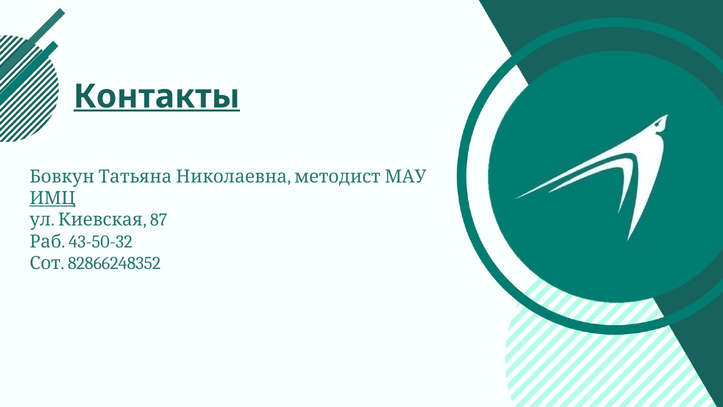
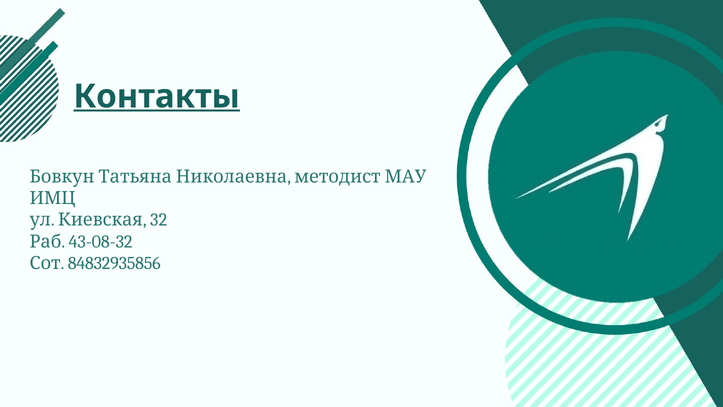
ИМЦ underline: present -> none (53, 198)
87: 87 -> 32 (159, 220)
43-50-32: 43-50-32 -> 43-08-32 (101, 241)
82866248352: 82866248352 -> 84832935856 (114, 263)
